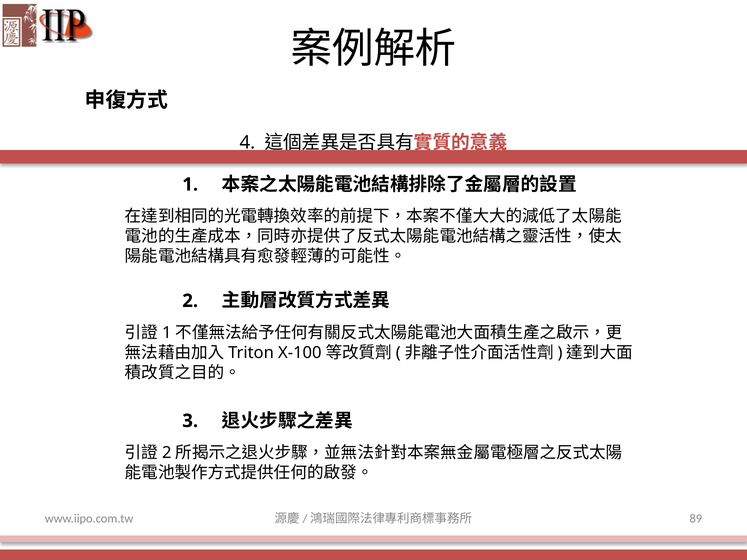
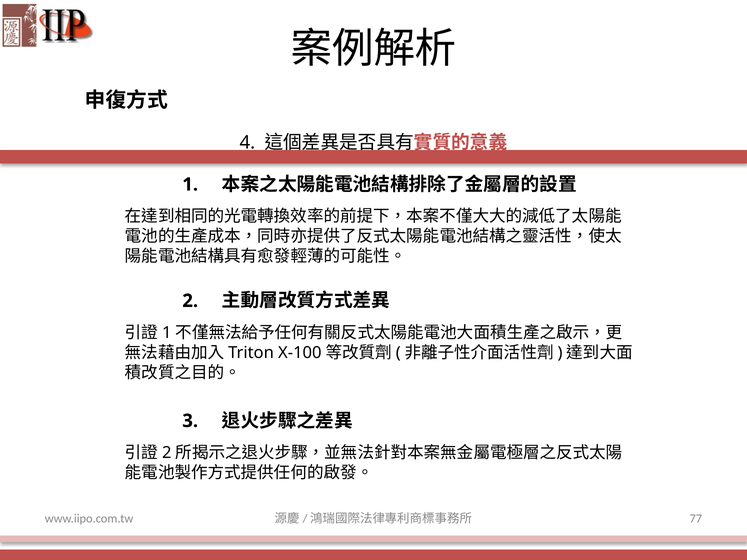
89: 89 -> 77 (696, 519)
